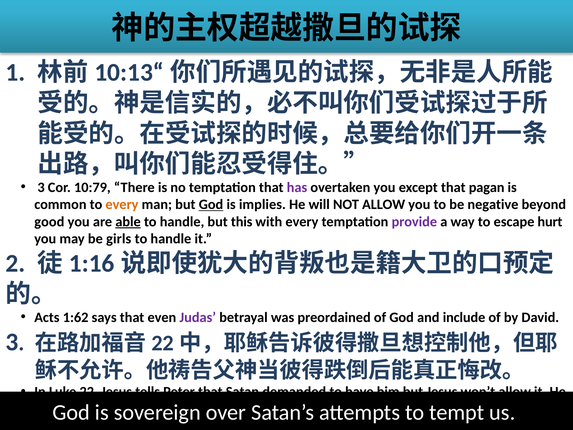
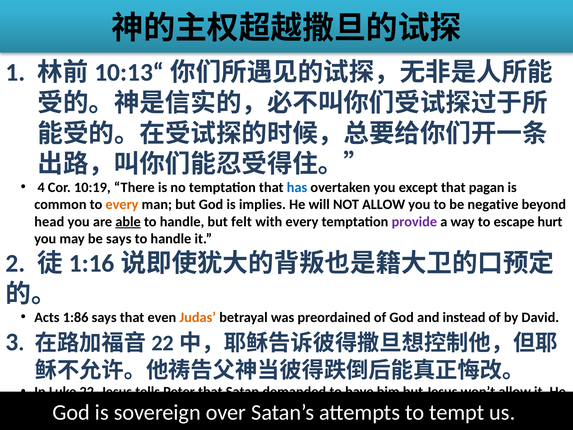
3: 3 -> 4 (41, 187)
10:79: 10:79 -> 10:19 (92, 187)
has colour: purple -> blue (297, 187)
God underline: present -> none (211, 204)
good: good -> head (49, 222)
this: this -> felt (242, 222)
be girls: girls -> says (119, 239)
1:62: 1:62 -> 1:86 (76, 317)
Judas colour: purple -> orange (198, 317)
include: include -> instead (464, 317)
